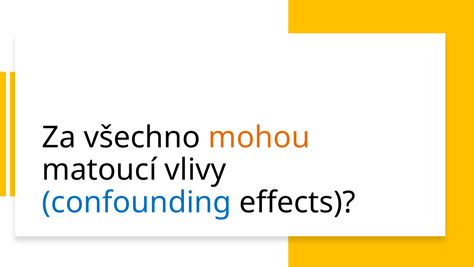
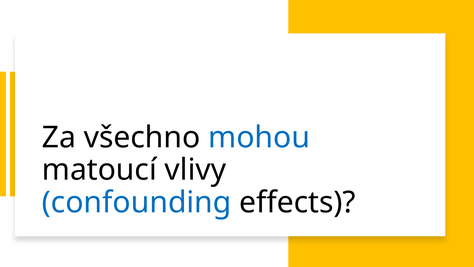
mohou colour: orange -> blue (259, 137)
